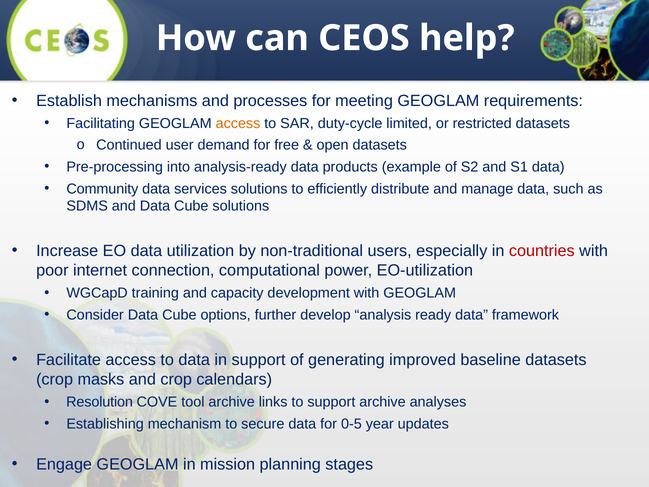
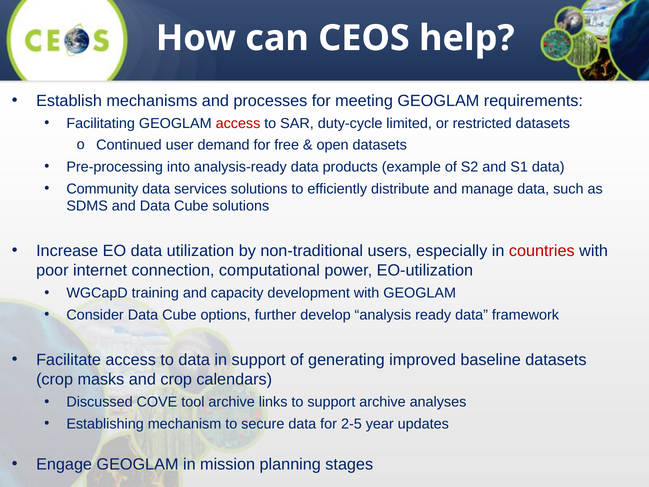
access colour: orange -> red (238, 123)
Resolution: Resolution -> Discussed (100, 402)
0-5: 0-5 -> 2-5 (351, 424)
